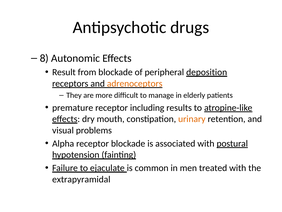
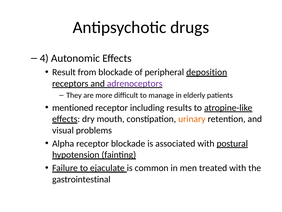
8: 8 -> 4 (44, 58)
adrenoceptors colour: orange -> purple (135, 83)
premature: premature -> mentioned (73, 108)
extrapyramidal: extrapyramidal -> gastrointestinal (81, 179)
